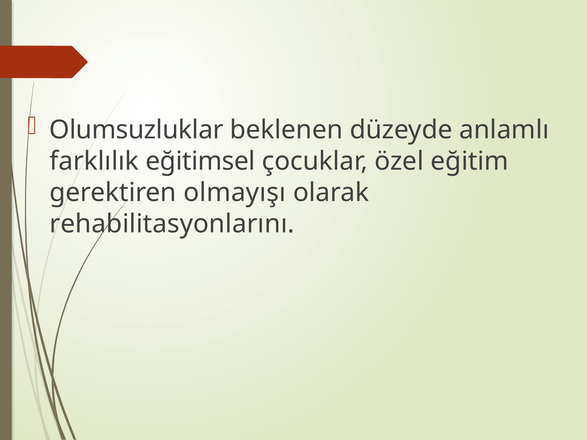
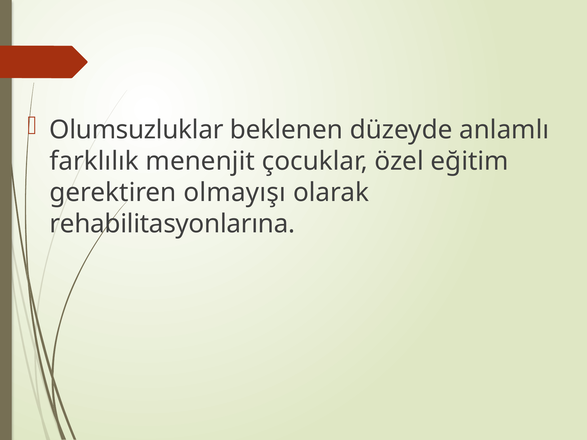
eğitimsel: eğitimsel -> menenjit (200, 161)
rehabilitasyonlarını: rehabilitasyonlarını -> rehabilitasyonlarına (172, 224)
